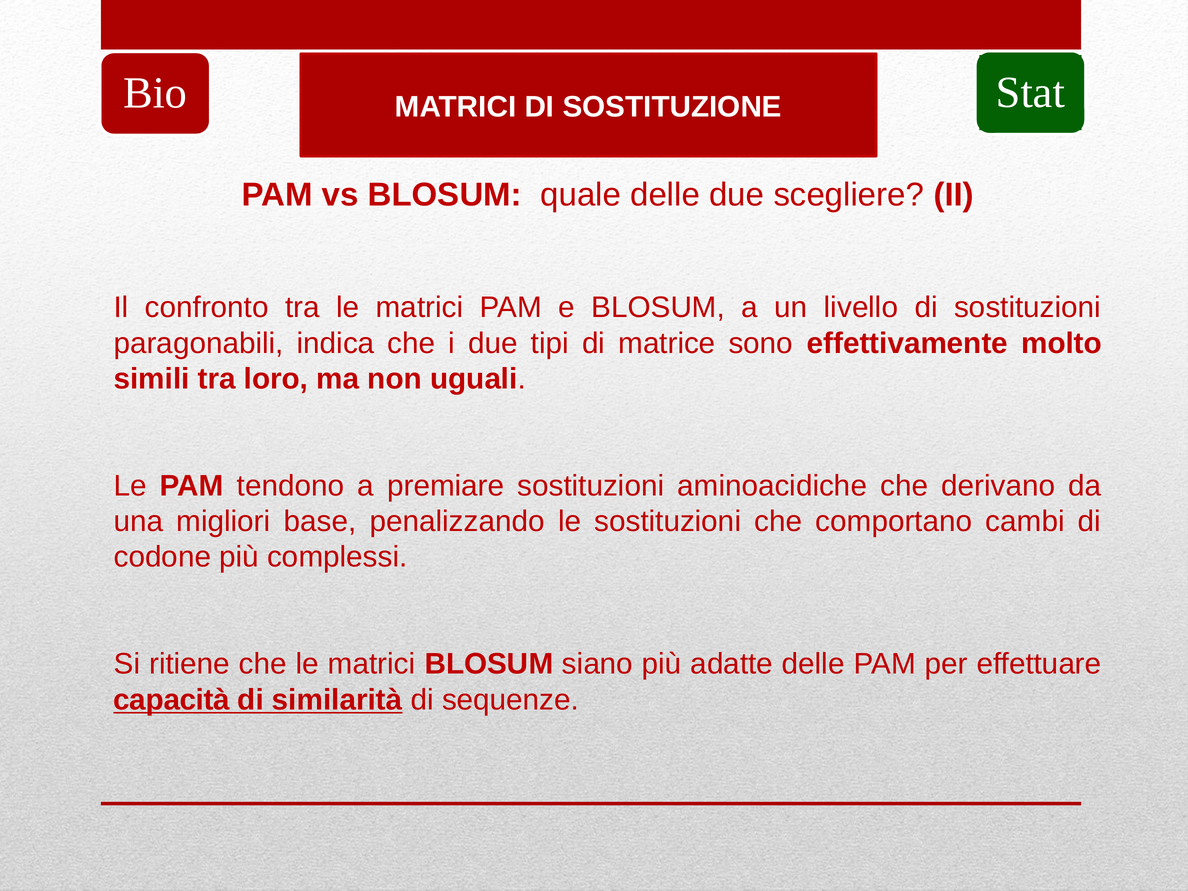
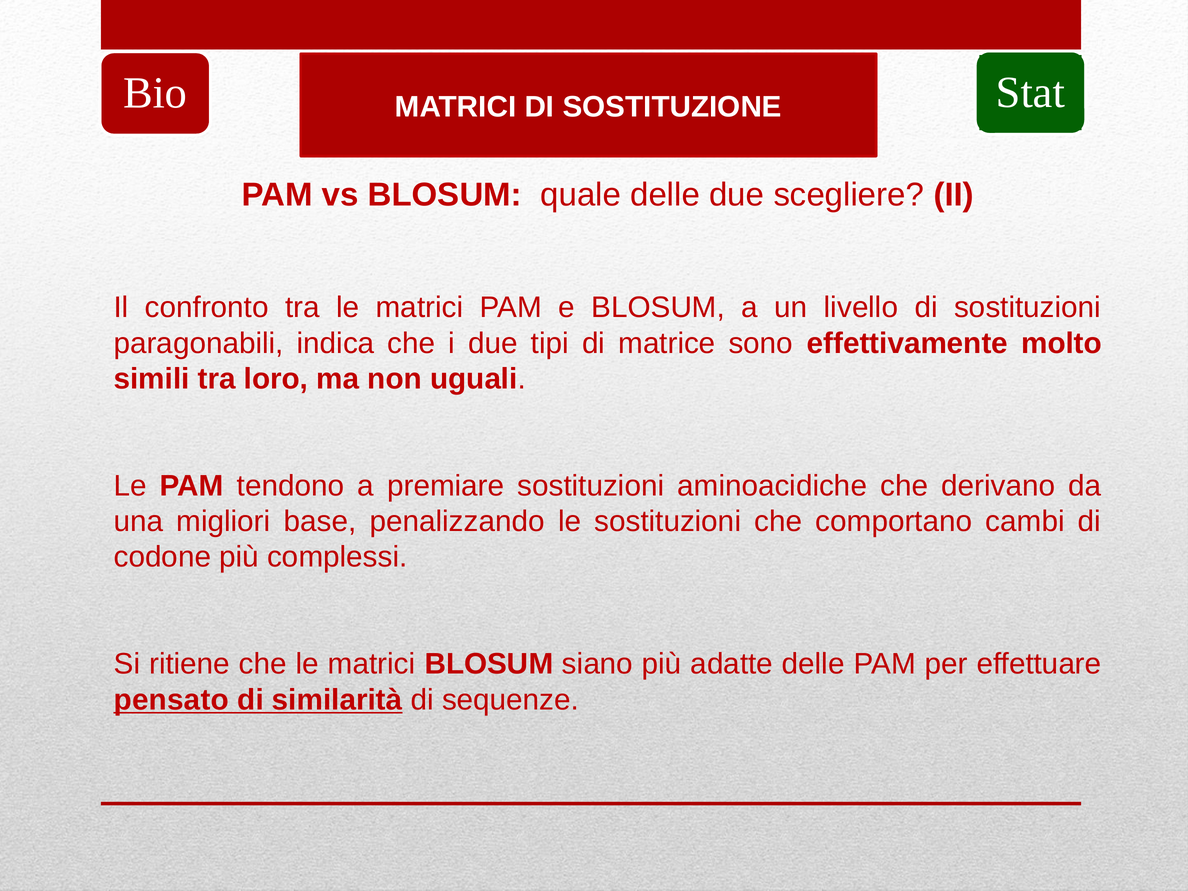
capacità: capacità -> pensato (171, 700)
